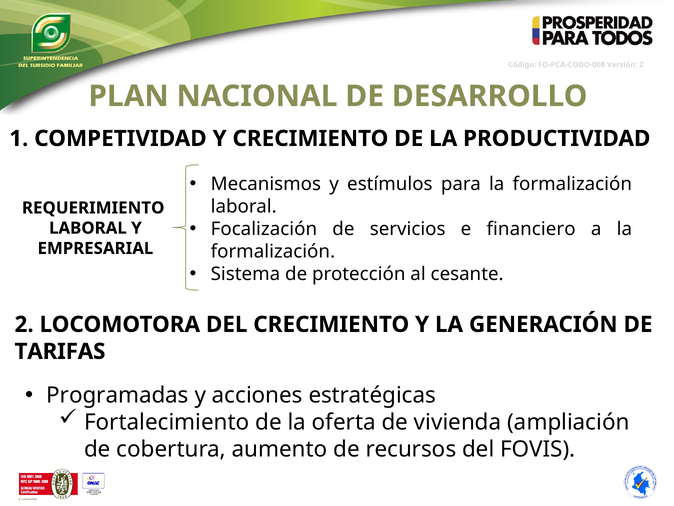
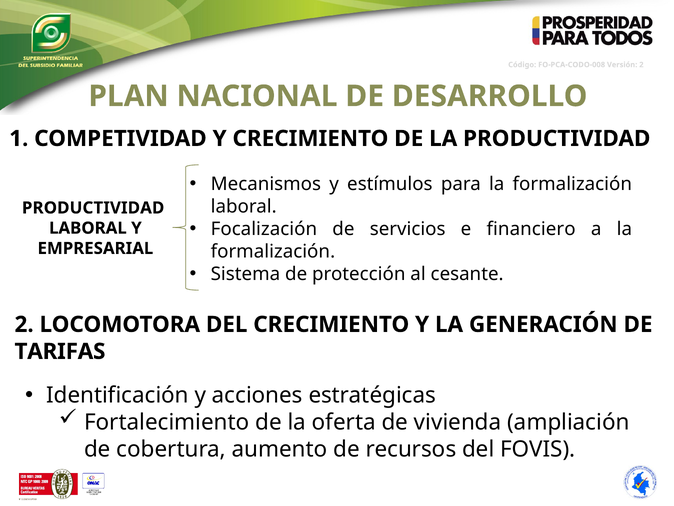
REQUERIMIENTO: REQUERIMIENTO -> PRODUCTIVIDAD (93, 208)
Programadas: Programadas -> Identificación (117, 395)
